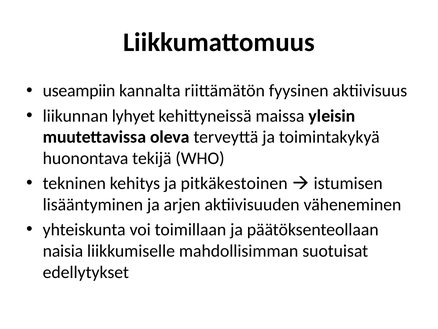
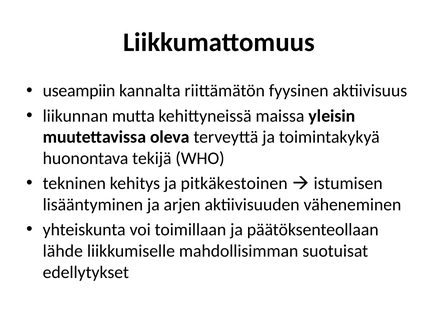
lyhyet: lyhyet -> mutta (133, 116)
naisia: naisia -> lähde (63, 251)
